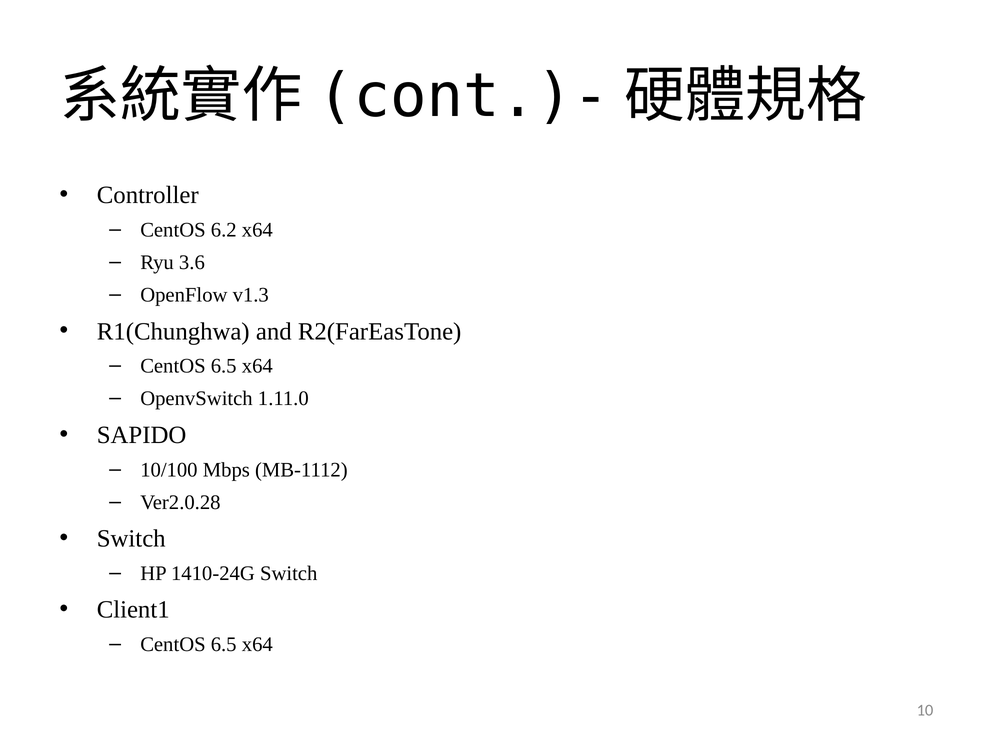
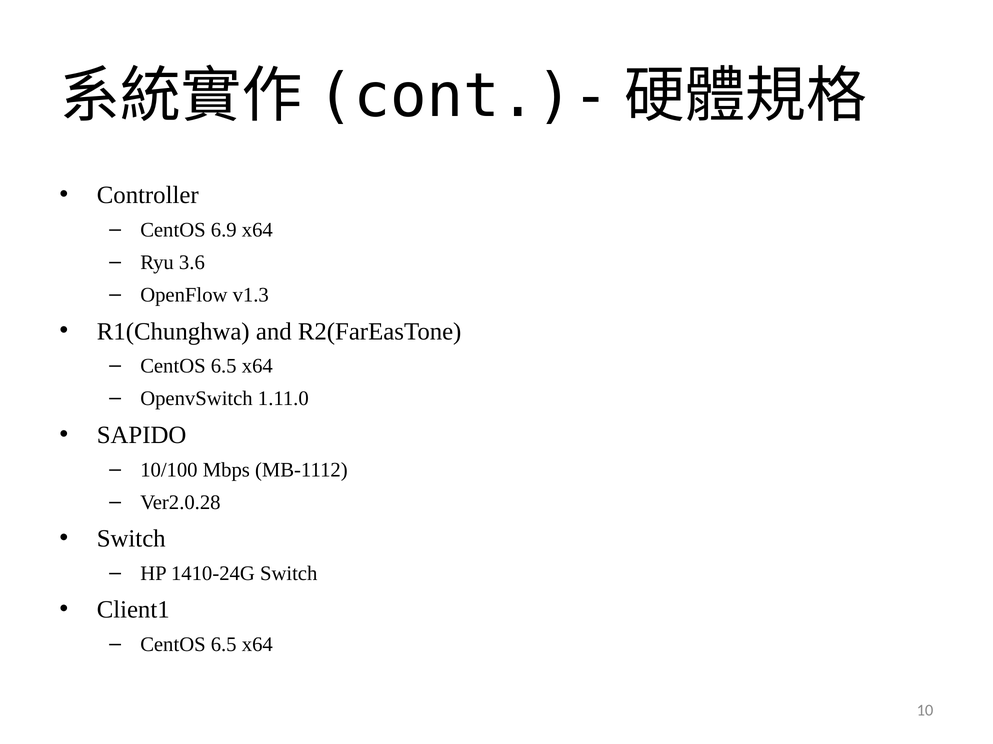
6.2: 6.2 -> 6.9 (224, 230)
